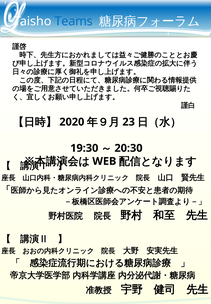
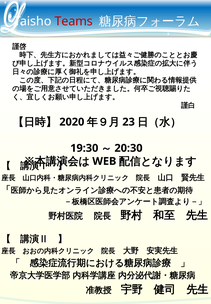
Teams colour: blue -> red (74, 21)
